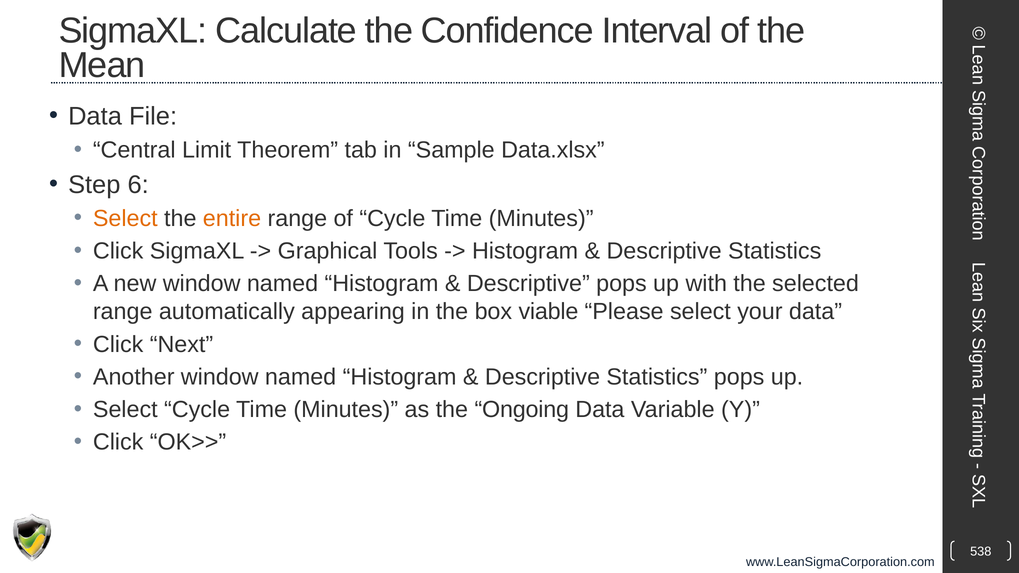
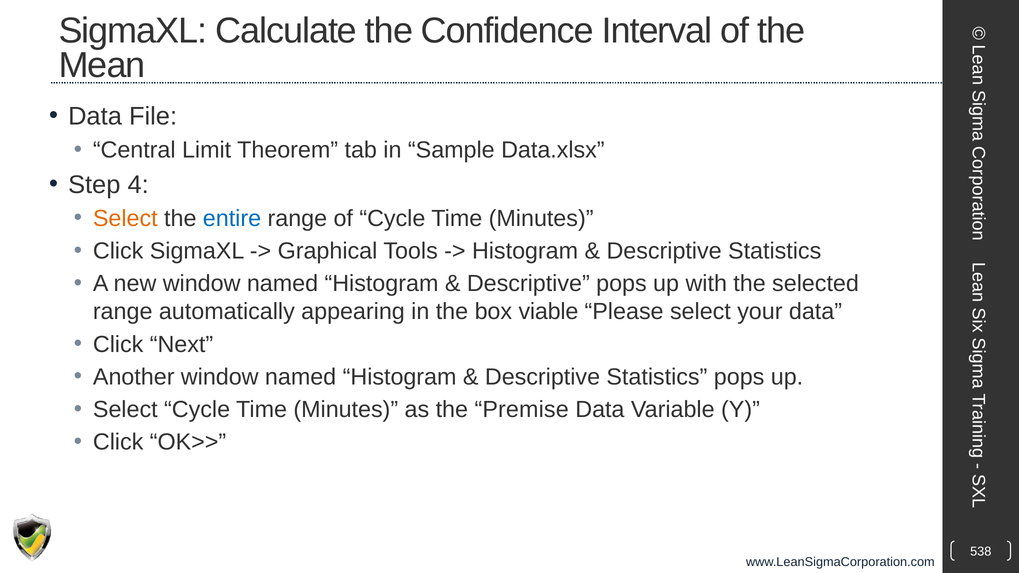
6: 6 -> 4 (138, 185)
entire colour: orange -> blue (232, 218)
Ongoing: Ongoing -> Premise (522, 410)
